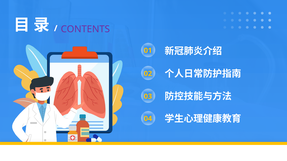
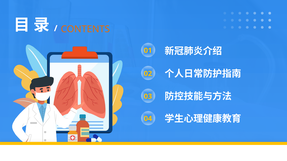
CONTENTS colour: purple -> orange (85, 29)
